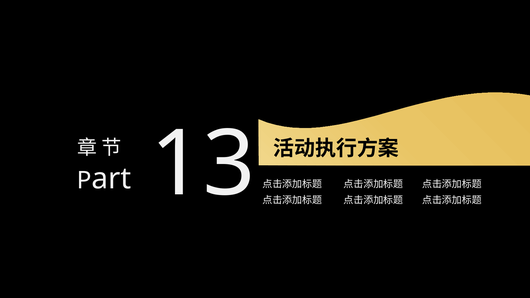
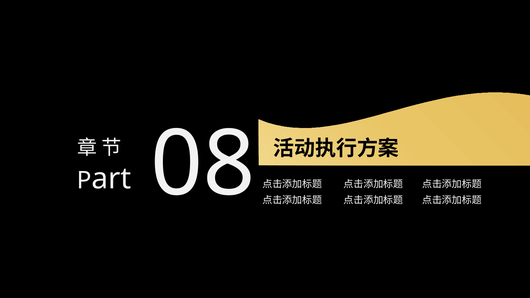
13: 13 -> 08 (203, 164)
